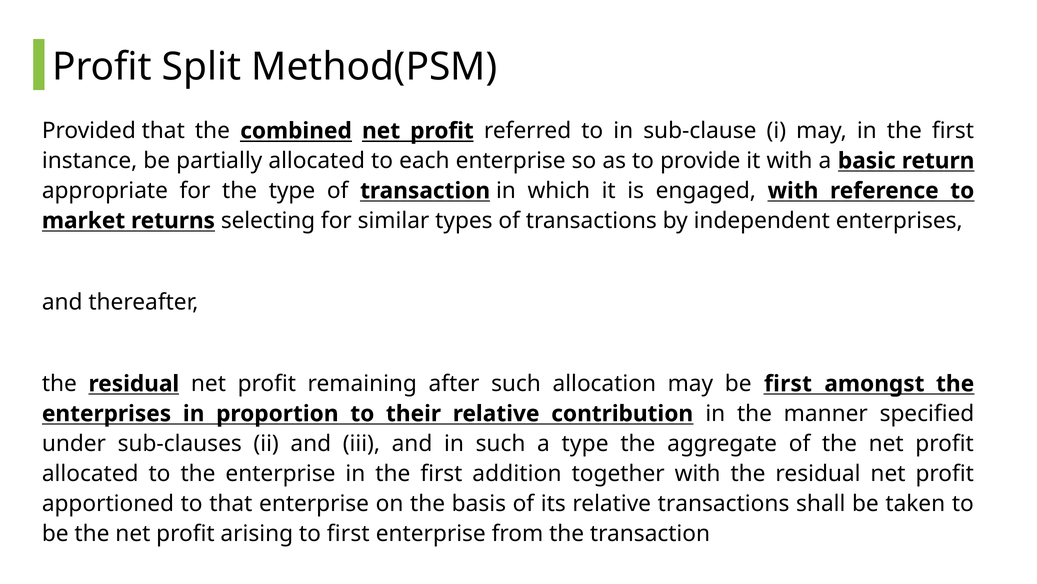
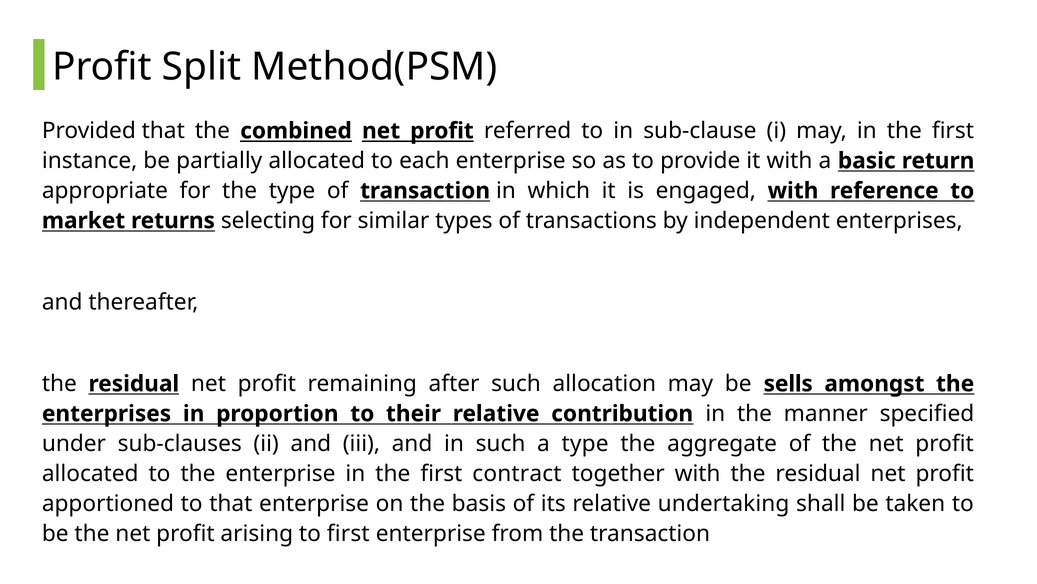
be first: first -> sells (788, 383)
addition: addition -> contract (517, 473)
relative transactions: transactions -> undertaking (724, 503)
